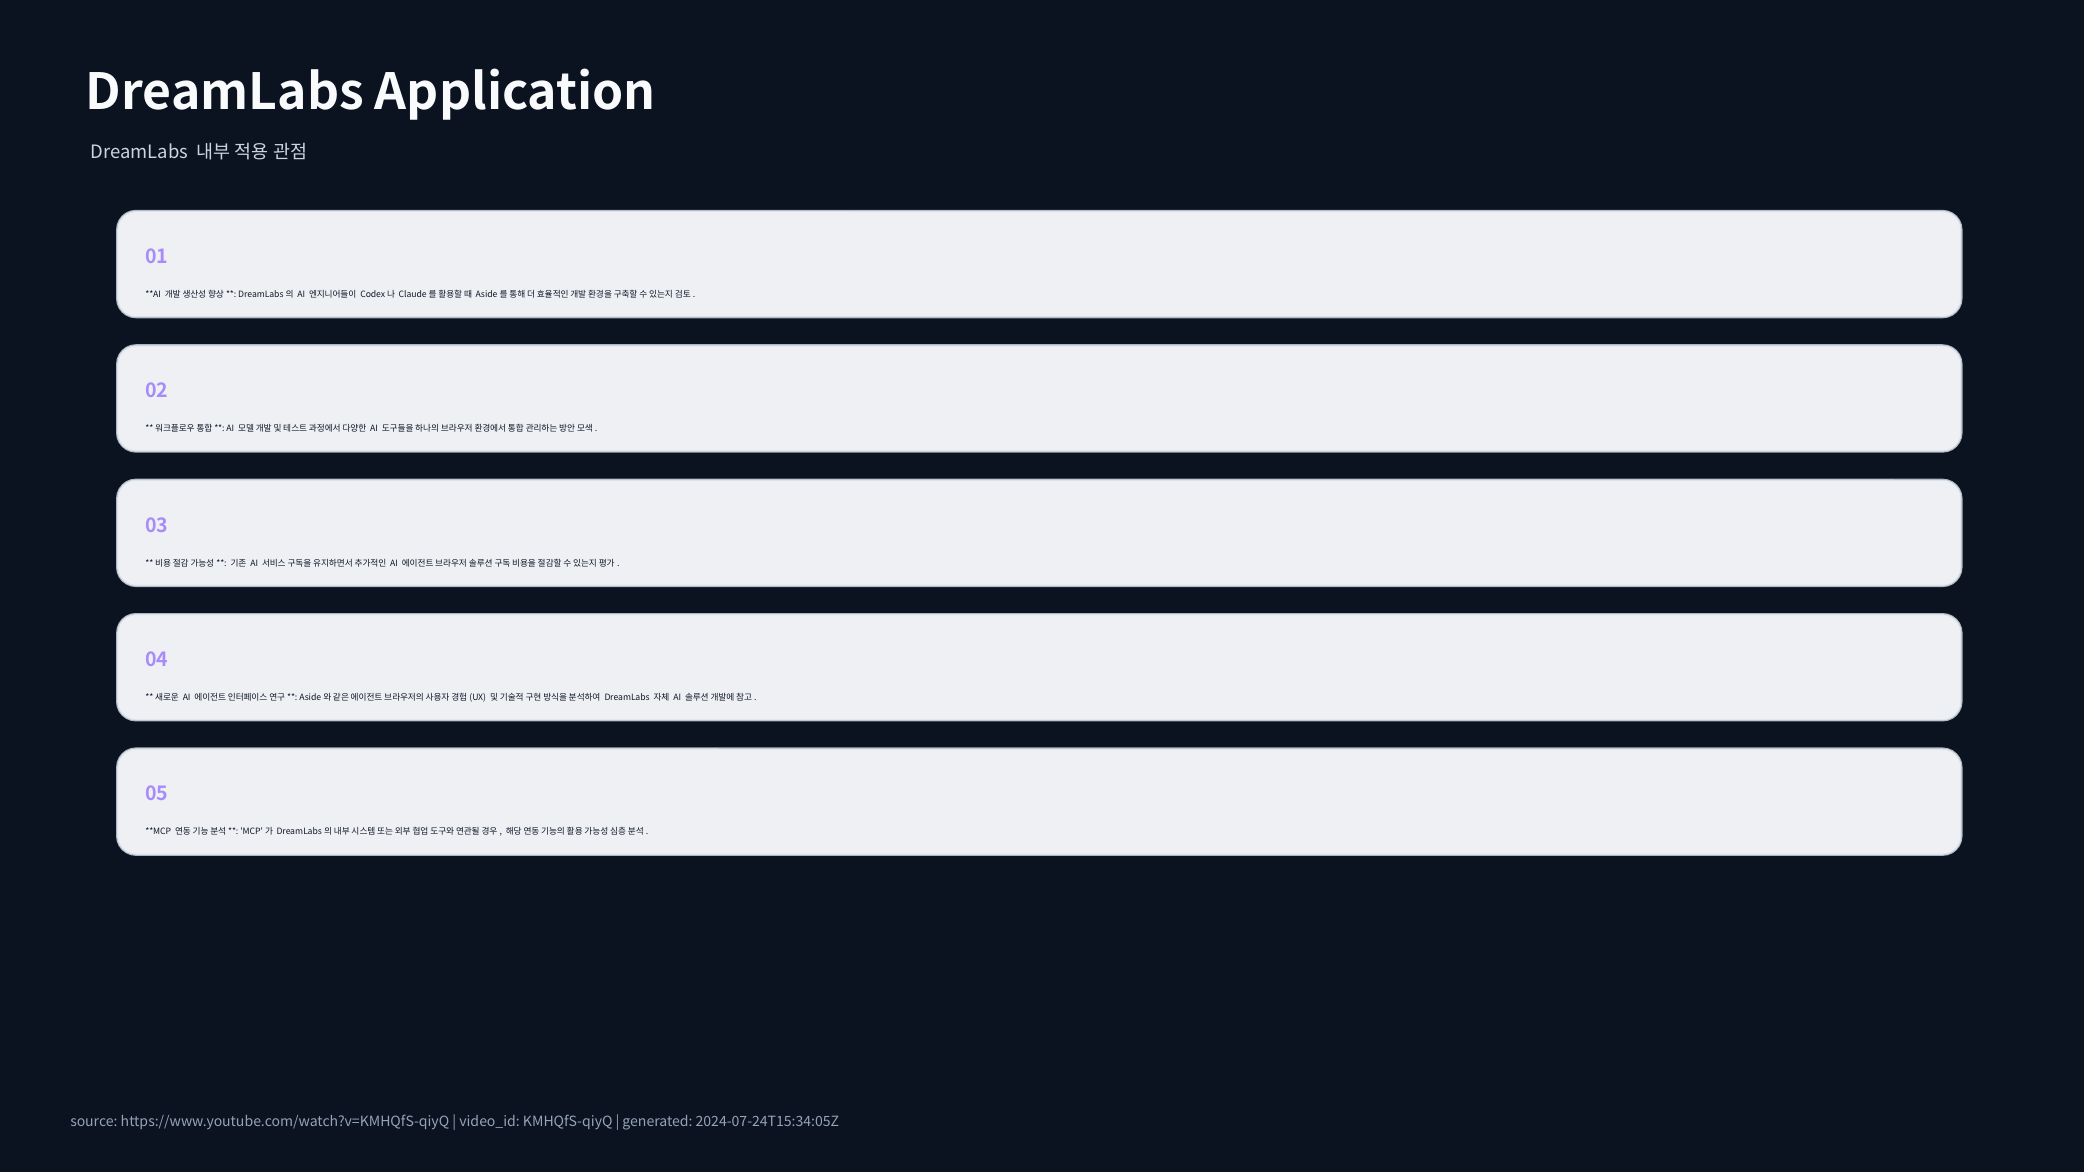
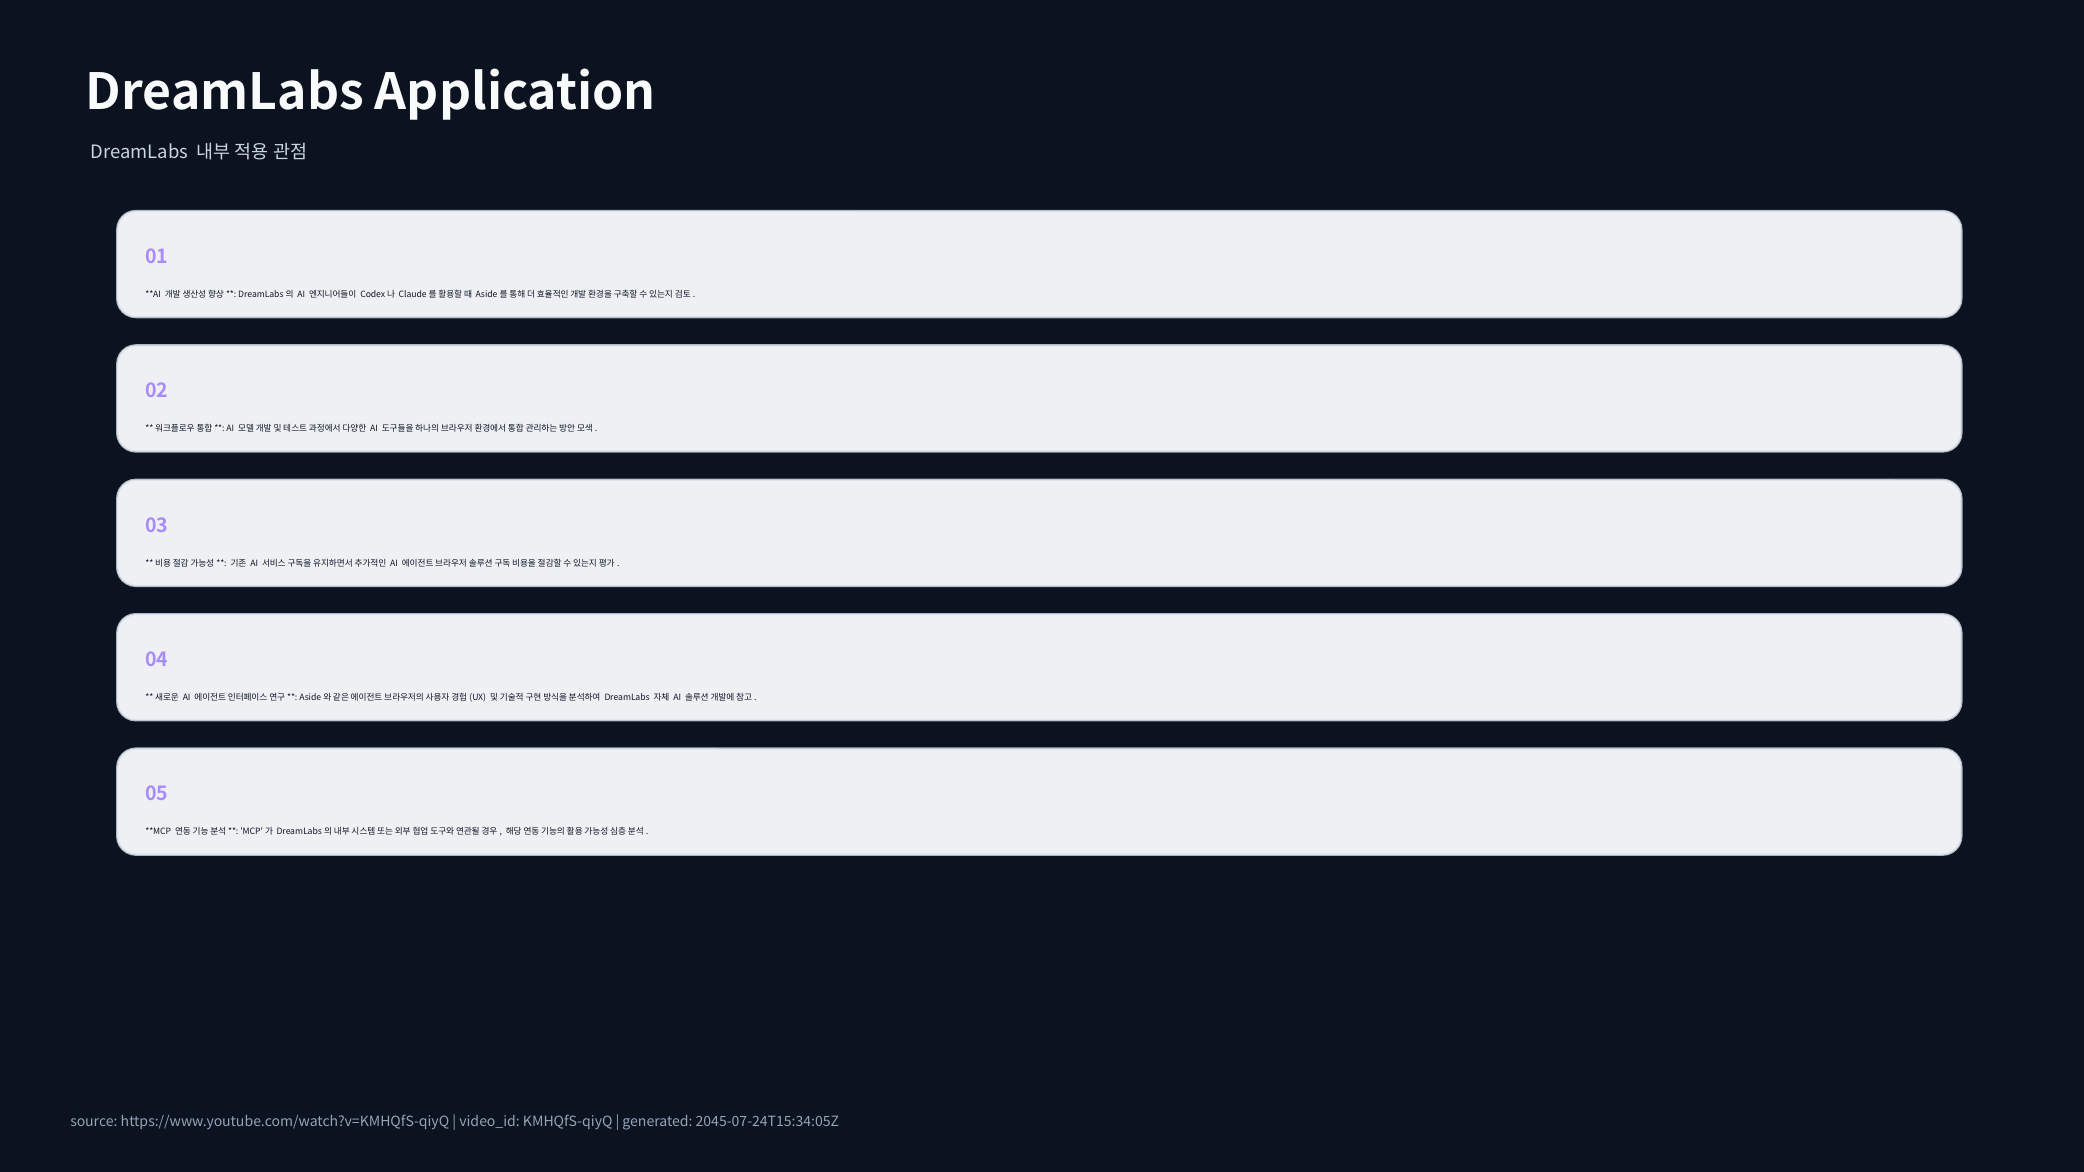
2024-07-24T15:34:05Z: 2024-07-24T15:34:05Z -> 2045-07-24T15:34:05Z (767, 1122)
